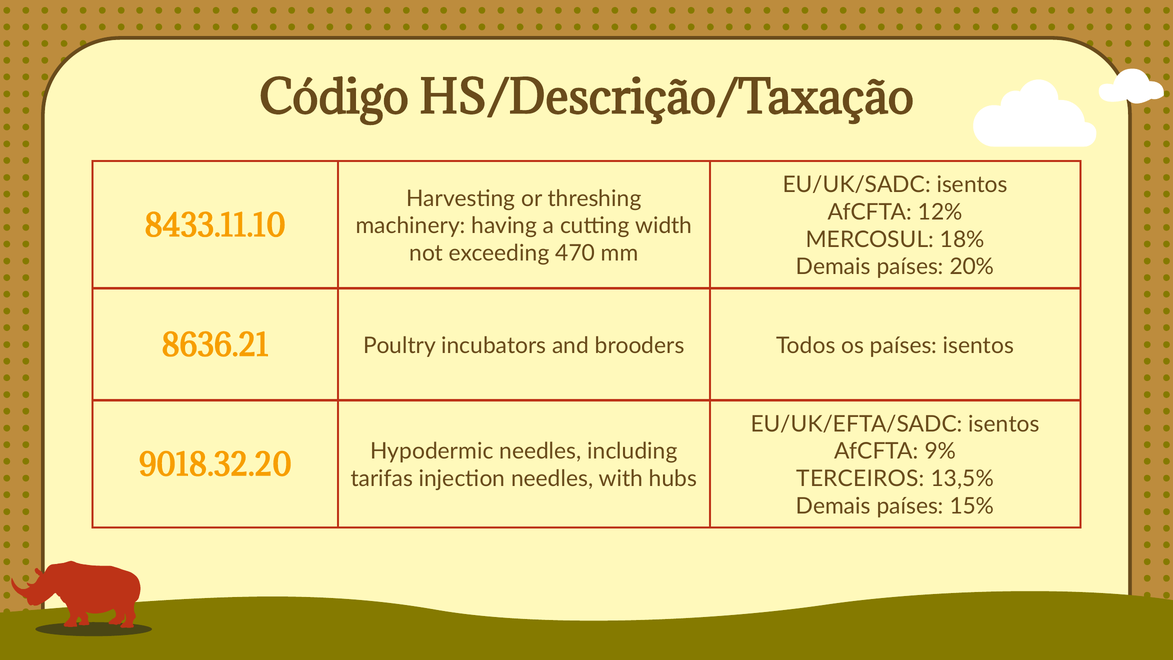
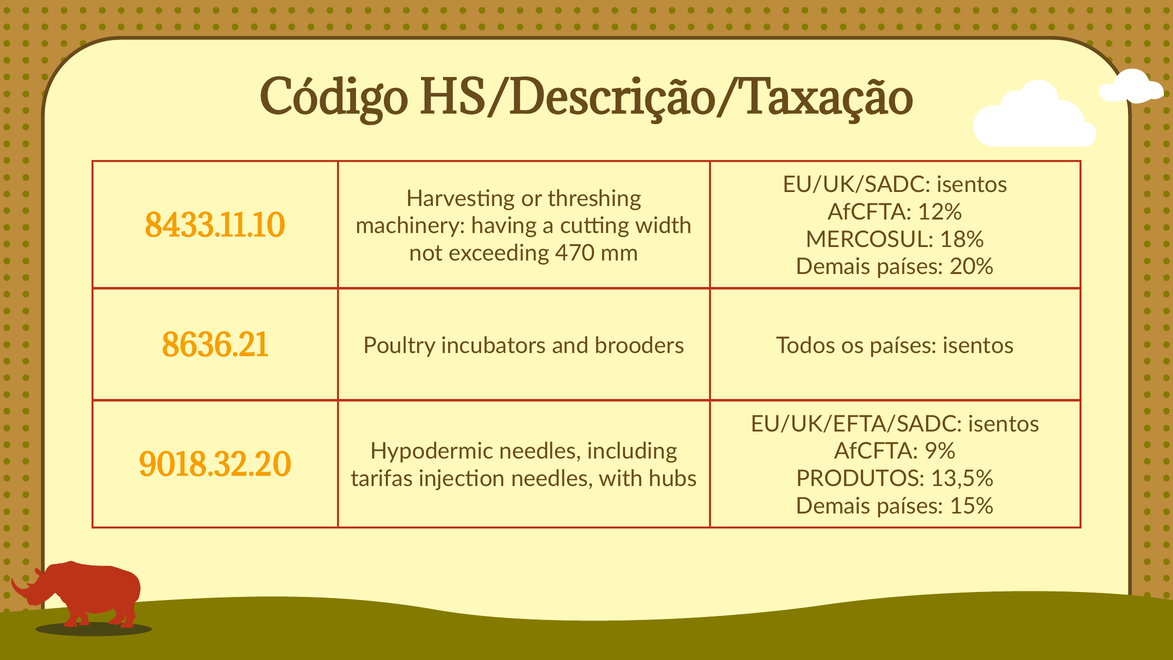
TERCEIROS: TERCEIROS -> PRODUTOS (861, 479)
